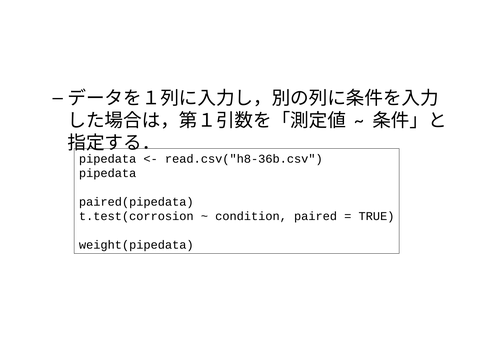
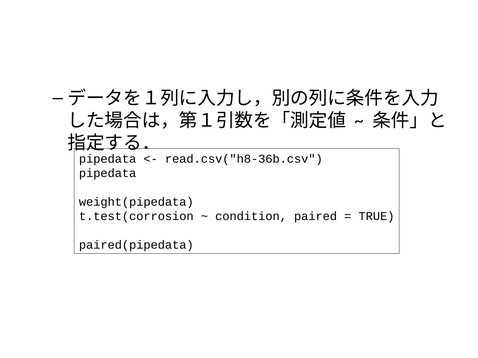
paired(pipedata: paired(pipedata -> weight(pipedata (136, 202)
weight(pipedata: weight(pipedata -> paired(pipedata (136, 245)
